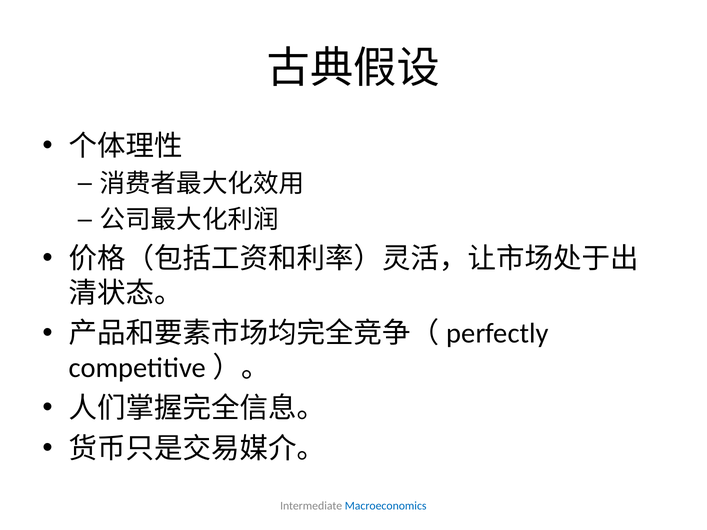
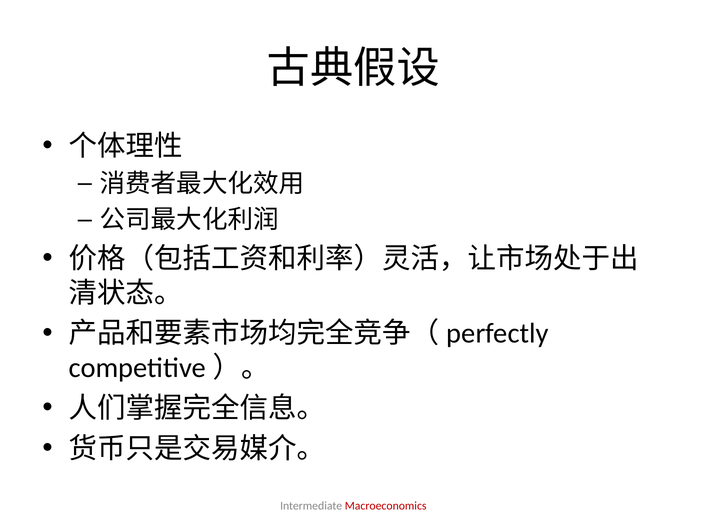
Macroeconomics colour: blue -> red (386, 506)
